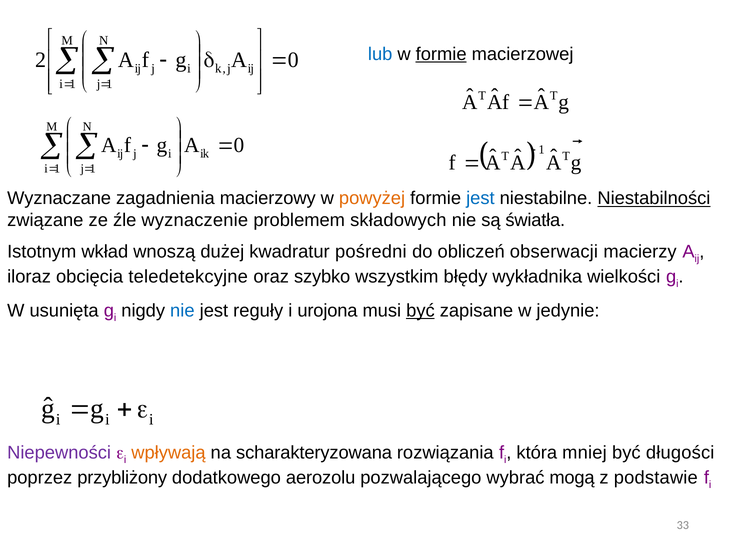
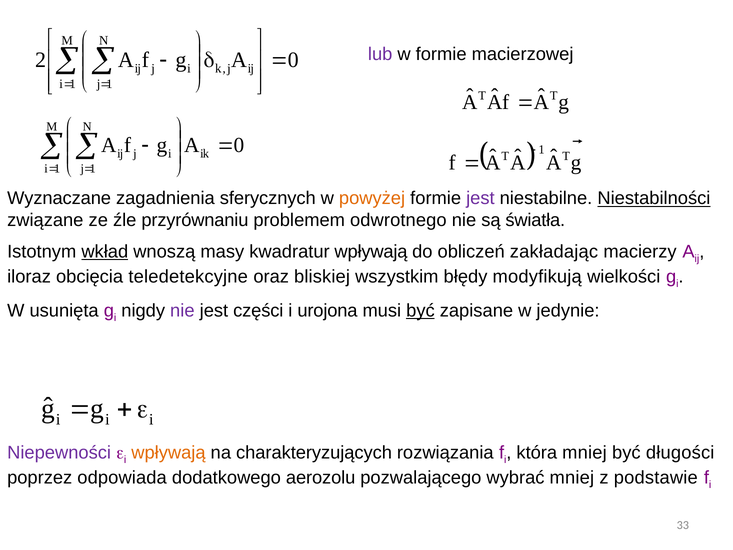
lub colour: blue -> purple (380, 54)
formie underline: present -> none (441, 54)
macierzowy: macierzowy -> sferycznych (268, 198)
jest colour: blue -> purple (480, 198)
wyznaczenie: wyznaczenie -> przyrównaniu (195, 220)
składowych: składowych -> odwrotnego (398, 220)
wkład underline: none -> present (105, 252)
dużej: dużej -> masy (222, 252)
kwadratur pośredni: pośredni -> wpływają (371, 252)
obserwacji: obserwacji -> zakładając (554, 252)
szybko: szybko -> bliskiej (322, 277)
wykładnika: wykładnika -> modyfikują (537, 277)
nie colour: blue -> purple (182, 311)
reguły: reguły -> części (258, 311)
scharakteryzowana: scharakteryzowana -> charakteryzujących (314, 452)
przybliżony: przybliżony -> odpowiada (122, 477)
wybrać mogą: mogą -> mniej (572, 477)
